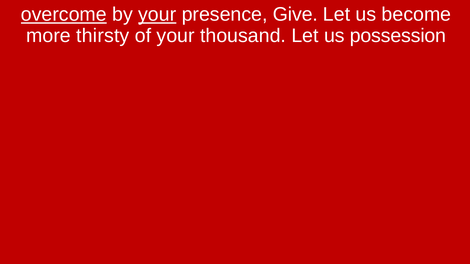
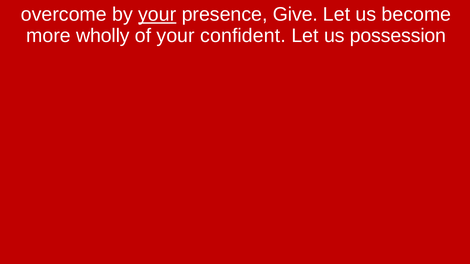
overcome underline: present -> none (64, 15)
thirsty: thirsty -> wholly (103, 36)
thousand: thousand -> confident (243, 36)
